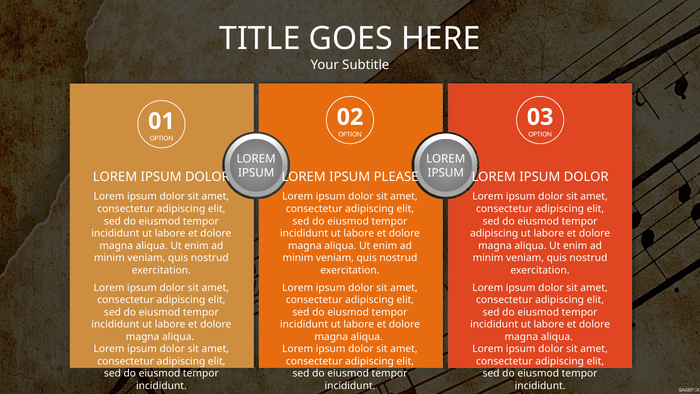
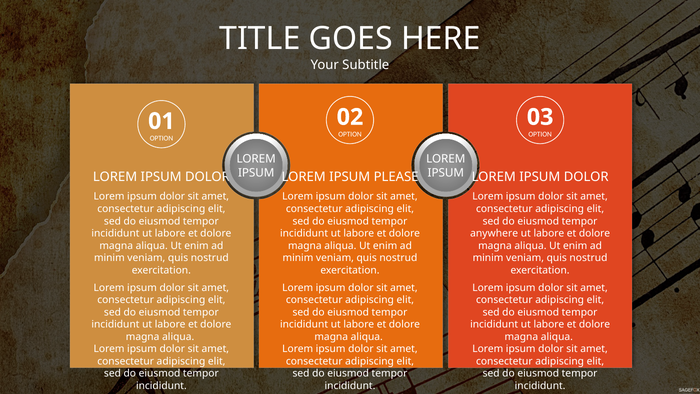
adipiscing: adipiscing -> anywhere (494, 233)
